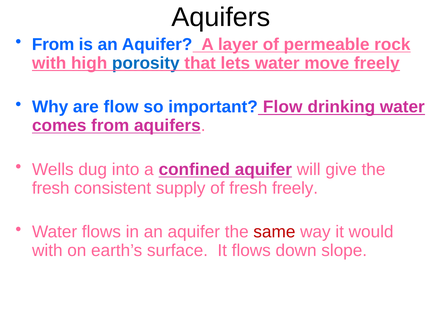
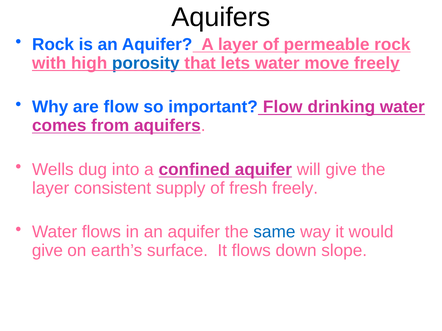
From: From -> Rock (53, 45)
fresh: fresh -> layer (51, 188)
same colour: red -> blue (274, 232)
with: with -> give (47, 251)
